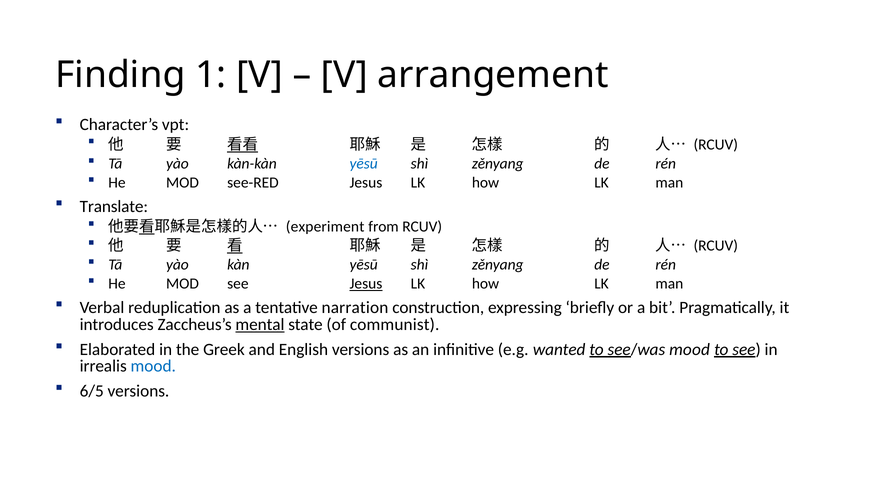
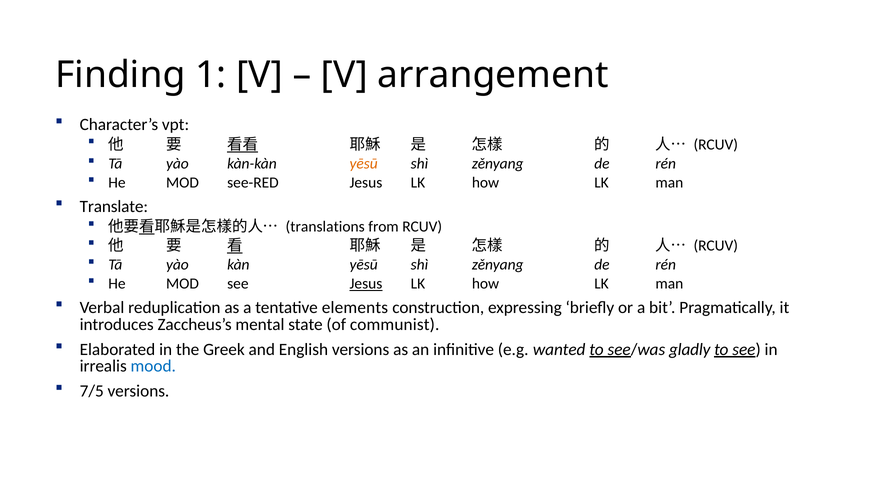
yēsū colour: blue -> orange (364, 164)
experiment: experiment -> translations (325, 227)
narration: narration -> elements (355, 308)
mental underline: present -> none (260, 325)
see/was mood: mood -> gladly (690, 350)
6/5: 6/5 -> 7/5 (92, 391)
